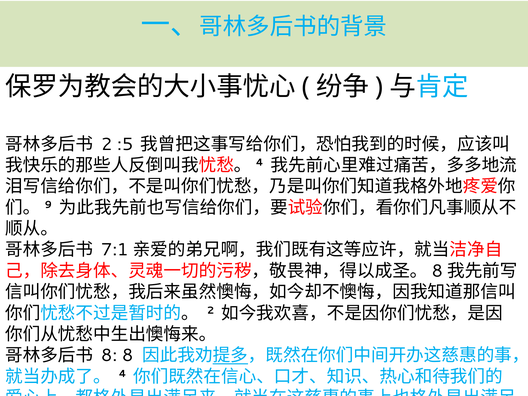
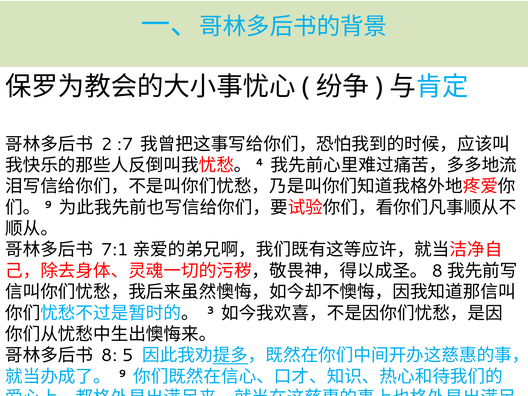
:5: :5 -> :7 (125, 144)
2: 2 -> 3 (211, 310)
8 8: 8 -> 5 (128, 355)
4: 4 -> 9 (123, 374)
